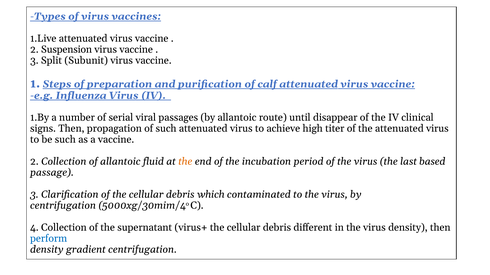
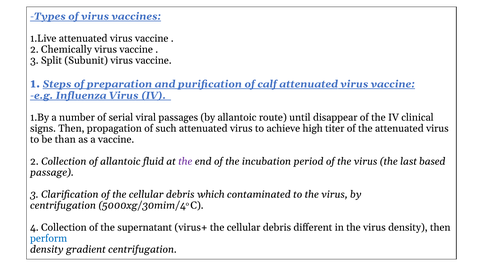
Suspension: Suspension -> Chemically (66, 49)
be such: such -> than (65, 140)
the colour: orange -> purple (185, 162)
